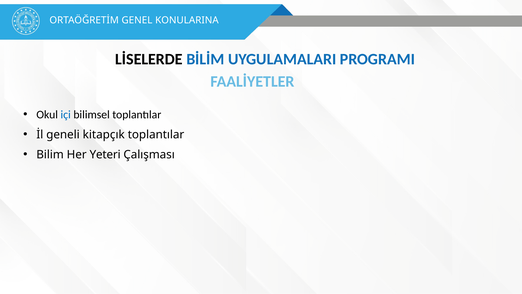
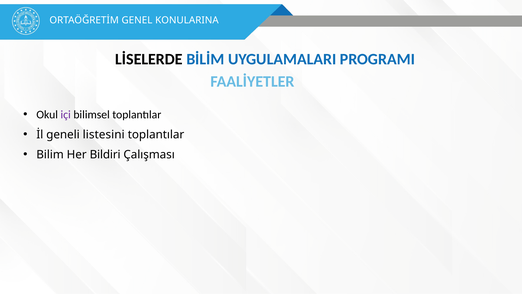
içi colour: blue -> purple (66, 115)
kitapçık: kitapçık -> listesini (104, 134)
Yeteri: Yeteri -> Bildiri (105, 154)
